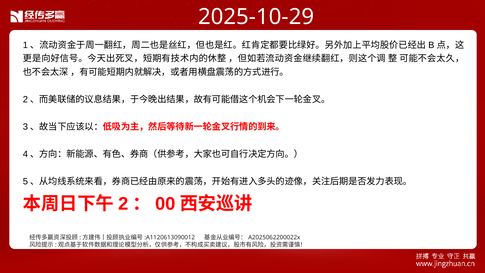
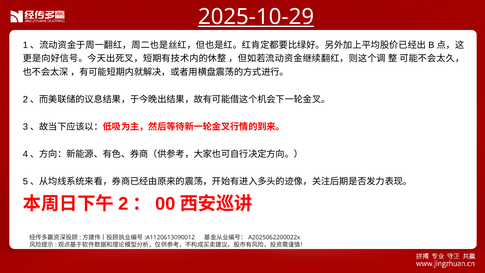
2025-10-29 underline: none -> present (256, 17)
